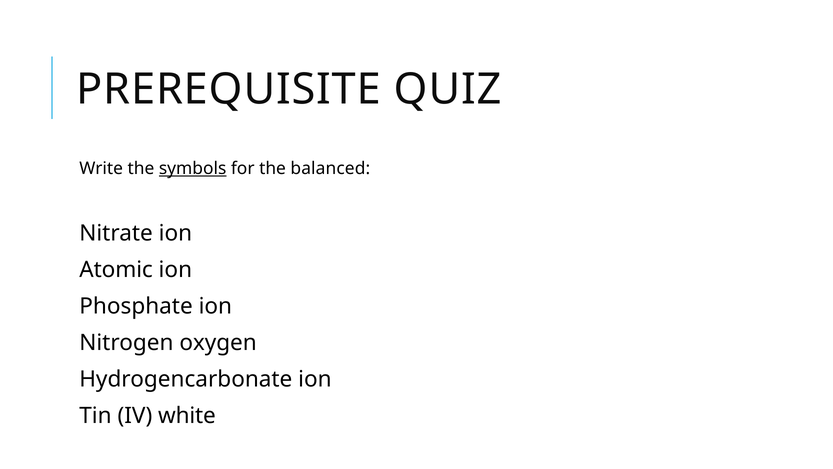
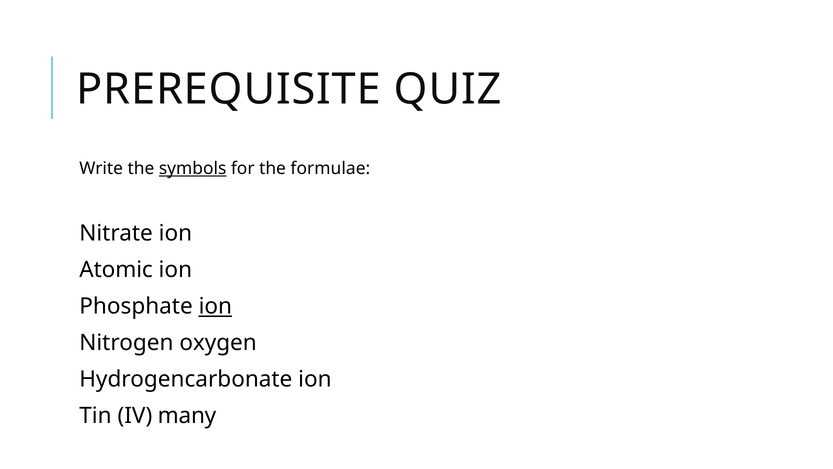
balanced: balanced -> formulae (330, 169)
ion underline: none -> present (215, 306)
white: white -> many (187, 416)
